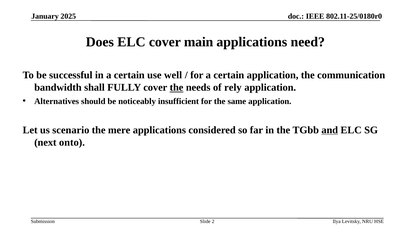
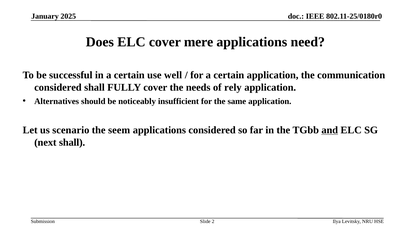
main: main -> mere (199, 42)
bandwidth: bandwidth -> considered (58, 88)
the underline: present -> none (177, 88)
mere: mere -> seem (119, 130)
next onto: onto -> shall (72, 143)
